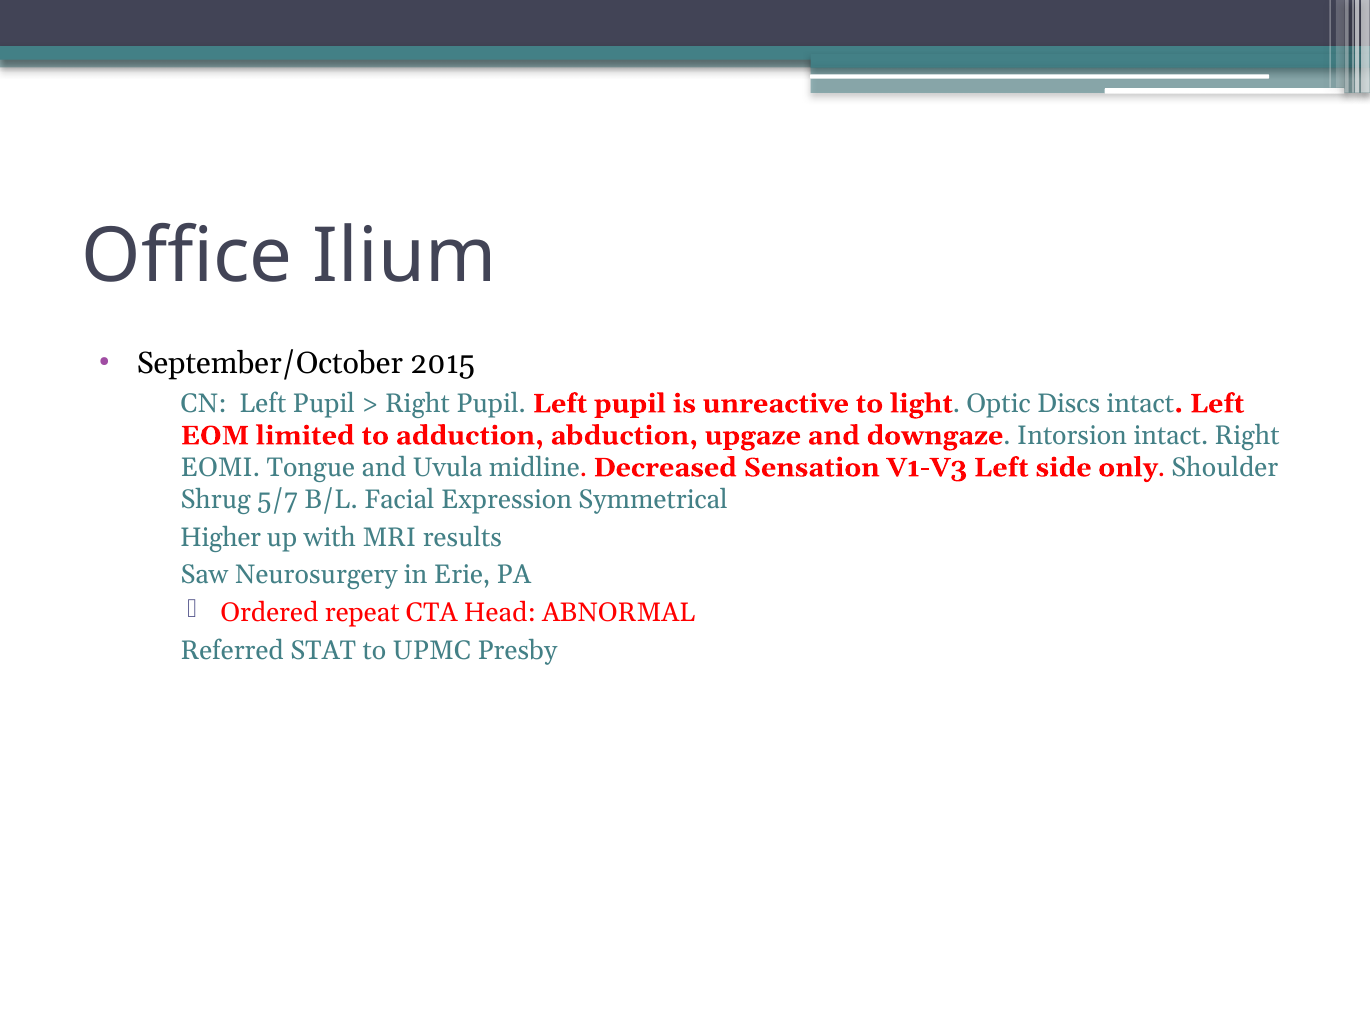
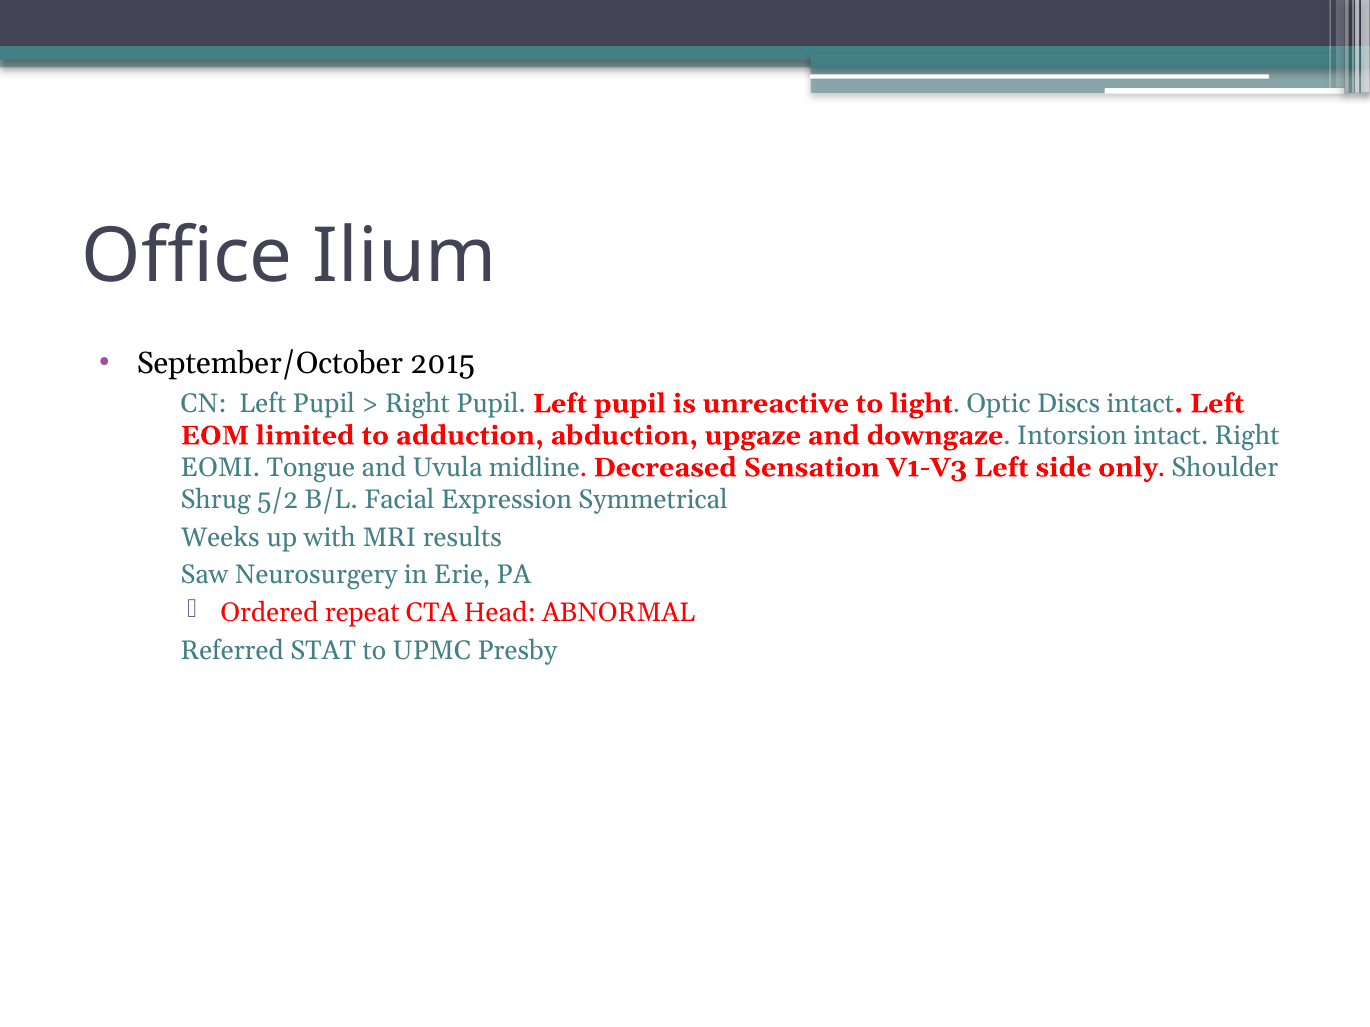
5/7: 5/7 -> 5/2 (278, 500)
Higher: Higher -> Weeks (220, 537)
